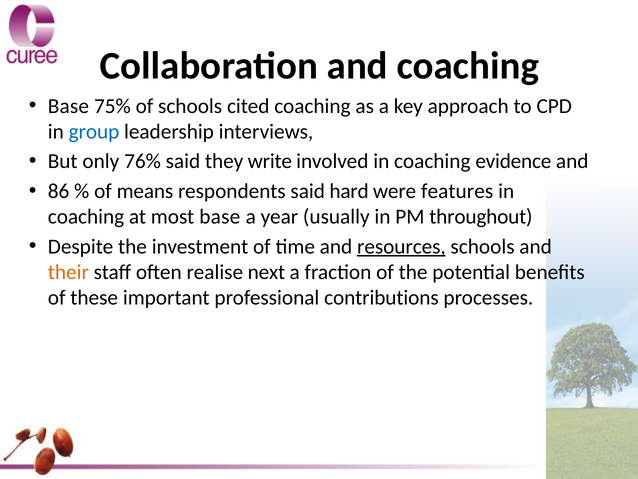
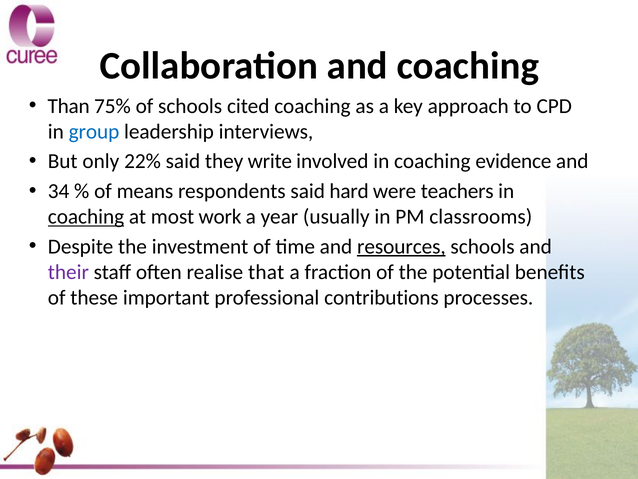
Base: Base -> Than (69, 106)
76%: 76% -> 22% (142, 161)
86: 86 -> 34 (59, 191)
features: features -> teachers (457, 191)
coaching underline: none -> present (86, 217)
most base: base -> work (220, 217)
throughout: throughout -> classrooms (481, 217)
their colour: orange -> purple (68, 272)
next: next -> that (266, 272)
